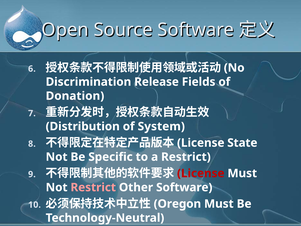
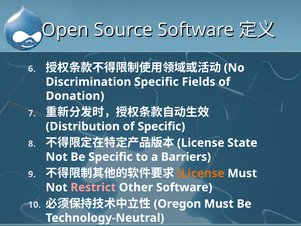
Discrimination Release: Release -> Specific (157, 82)
of System: System -> Specific (161, 126)
a Restrict: Restrict -> Barriers (186, 157)
License colour: red -> orange (201, 173)
